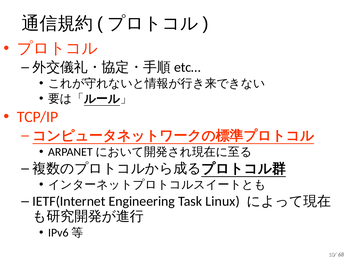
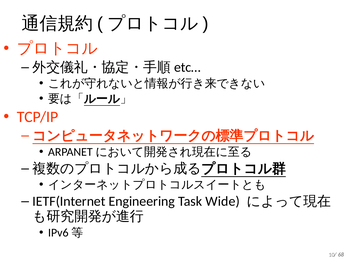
Linux: Linux -> Wide (223, 201)
